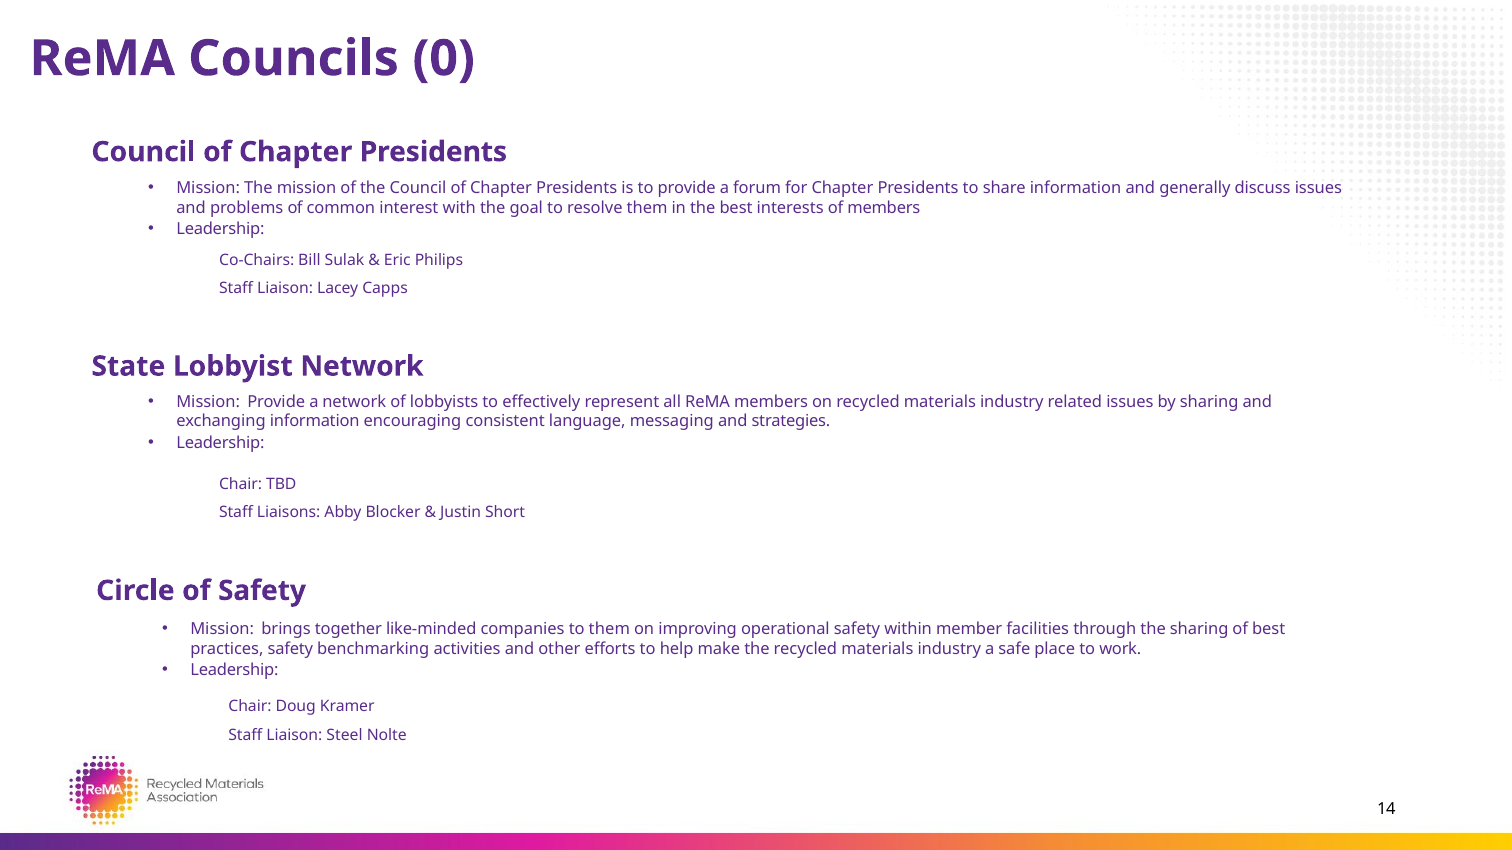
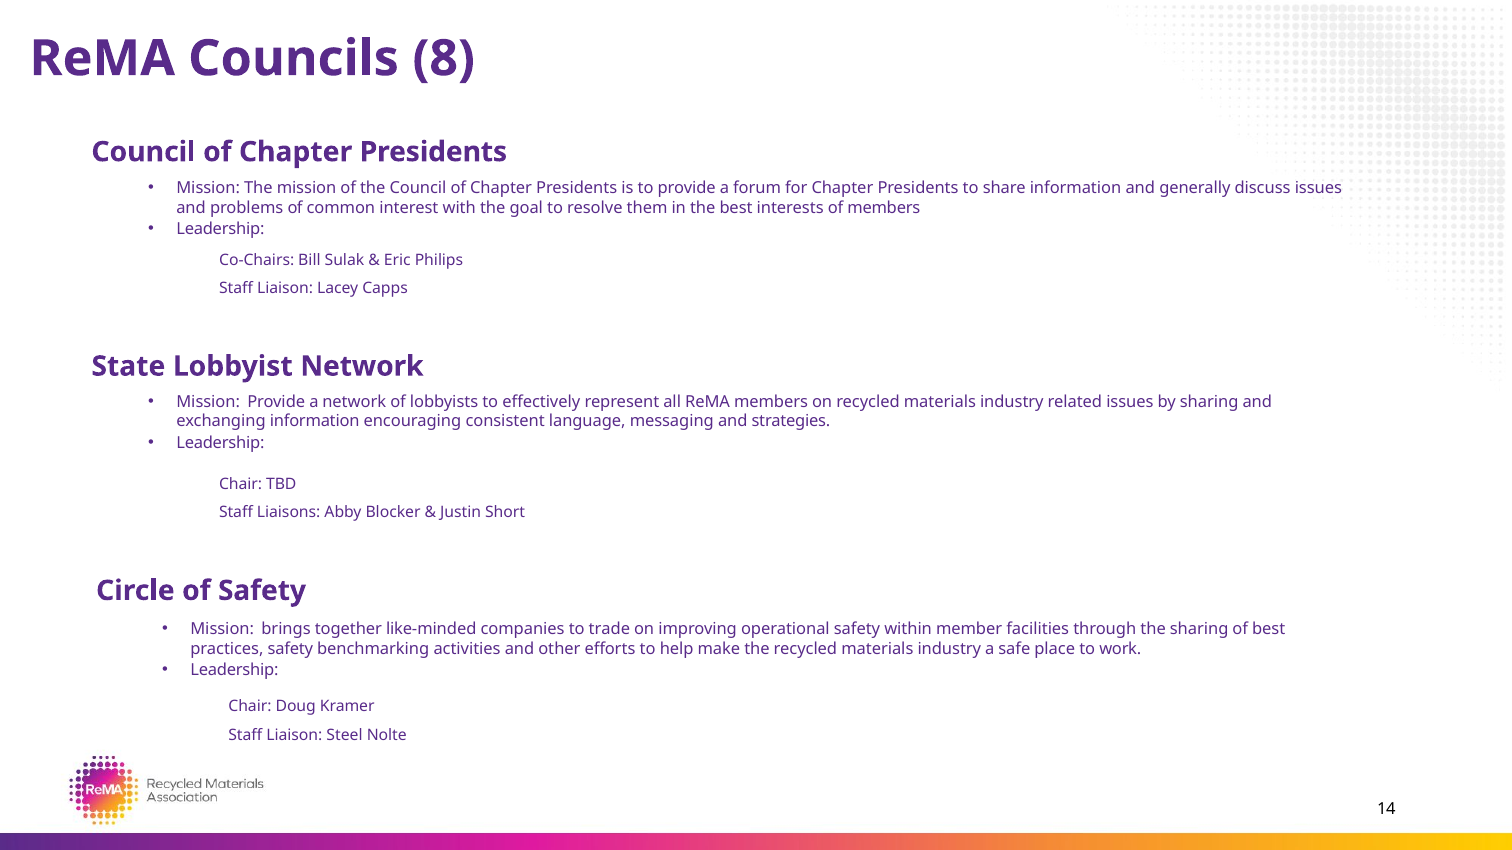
0: 0 -> 8 (444, 59)
to them: them -> trade (609, 629)
